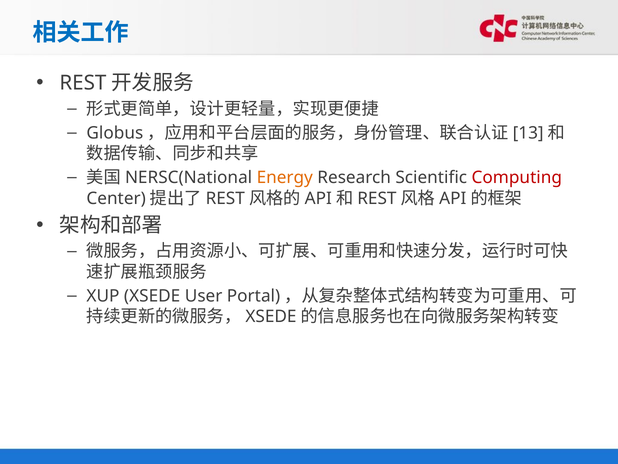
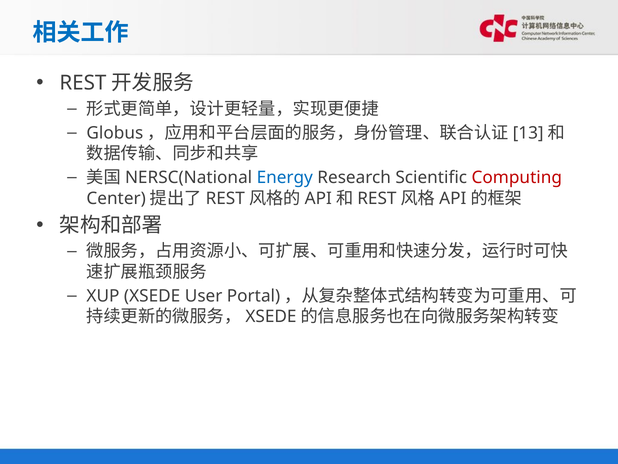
Energy colour: orange -> blue (285, 178)
